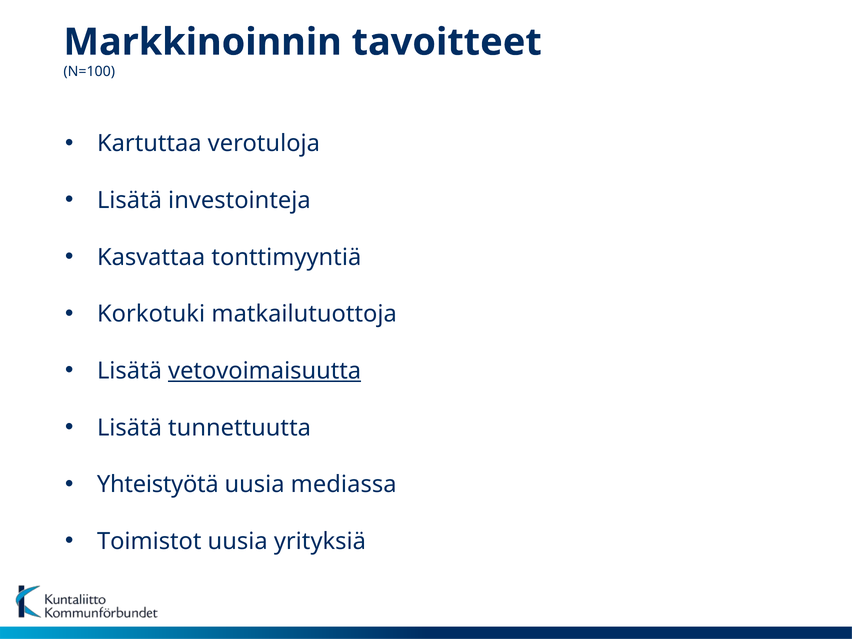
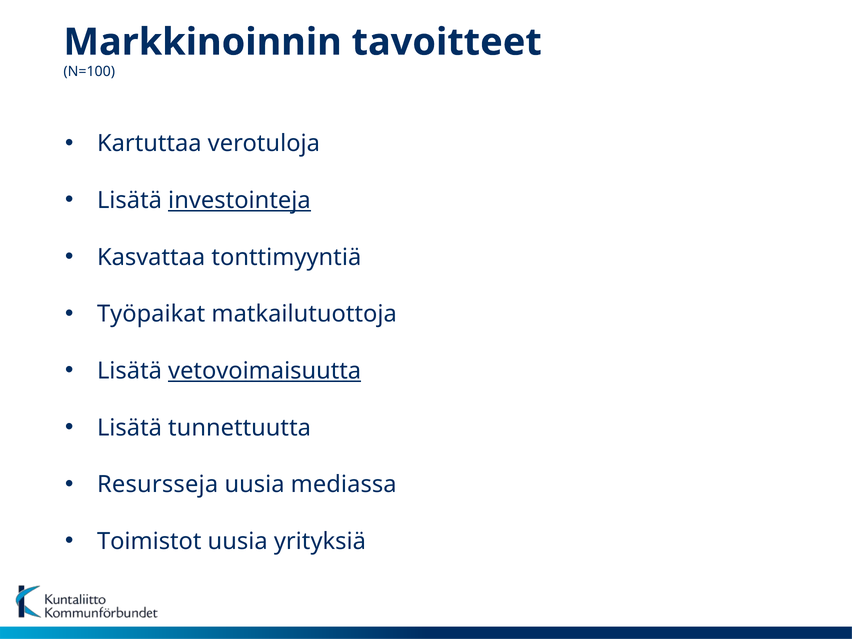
investointeja underline: none -> present (239, 200)
Korkotuki: Korkotuki -> Työpaikat (151, 314)
Yhteistyötä: Yhteistyötä -> Resursseja (158, 485)
